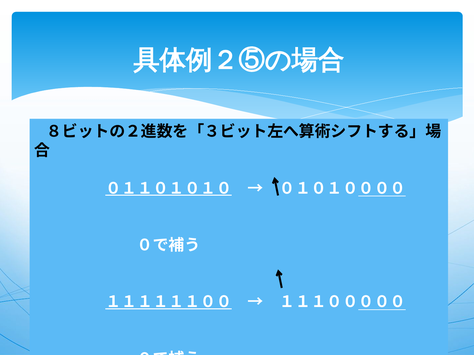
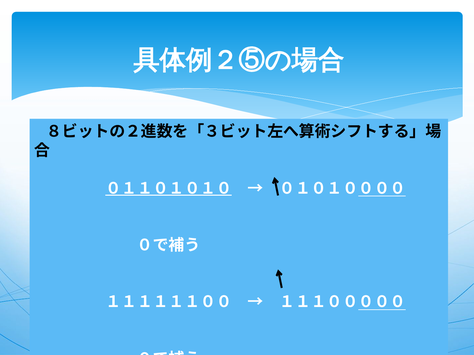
１１１１１１００ underline: present -> none (169, 303)
